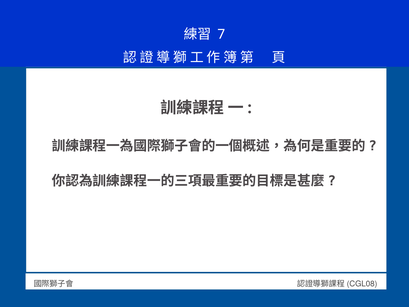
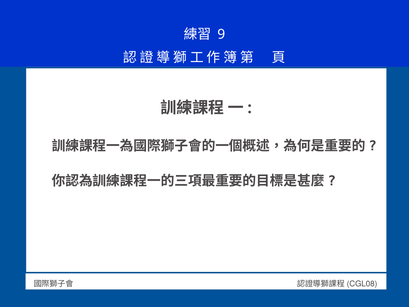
7: 7 -> 9 (221, 34)
